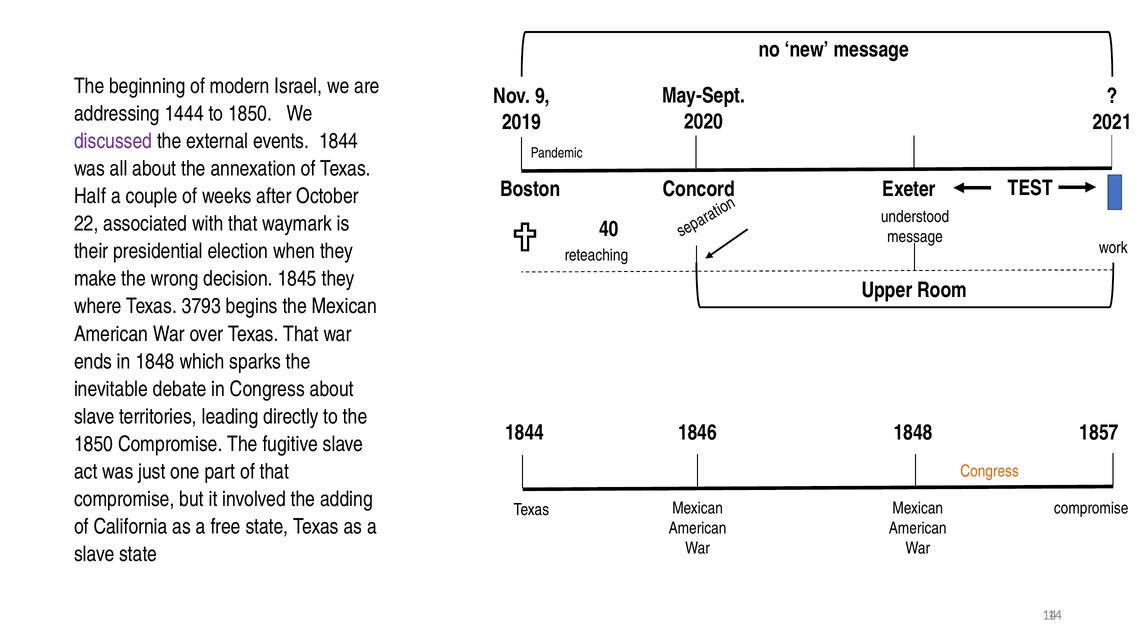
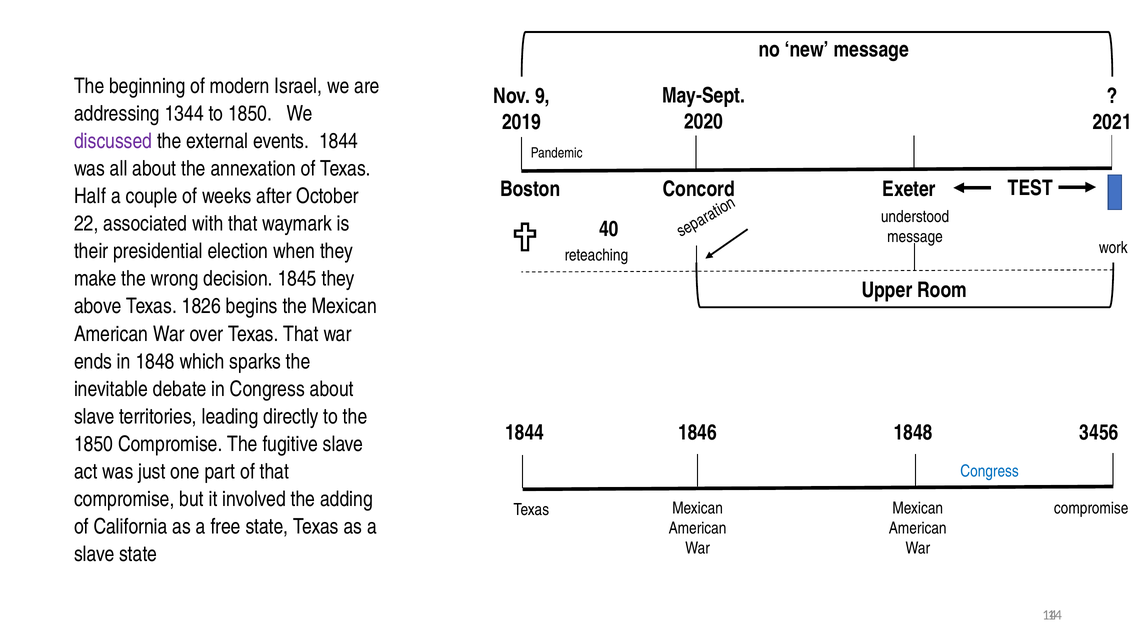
1444: 1444 -> 1344 (184, 113)
where: where -> above (98, 306)
3793: 3793 -> 1826 (201, 306)
1857: 1857 -> 3456 (1099, 432)
Congress colour: orange -> blue (990, 471)
